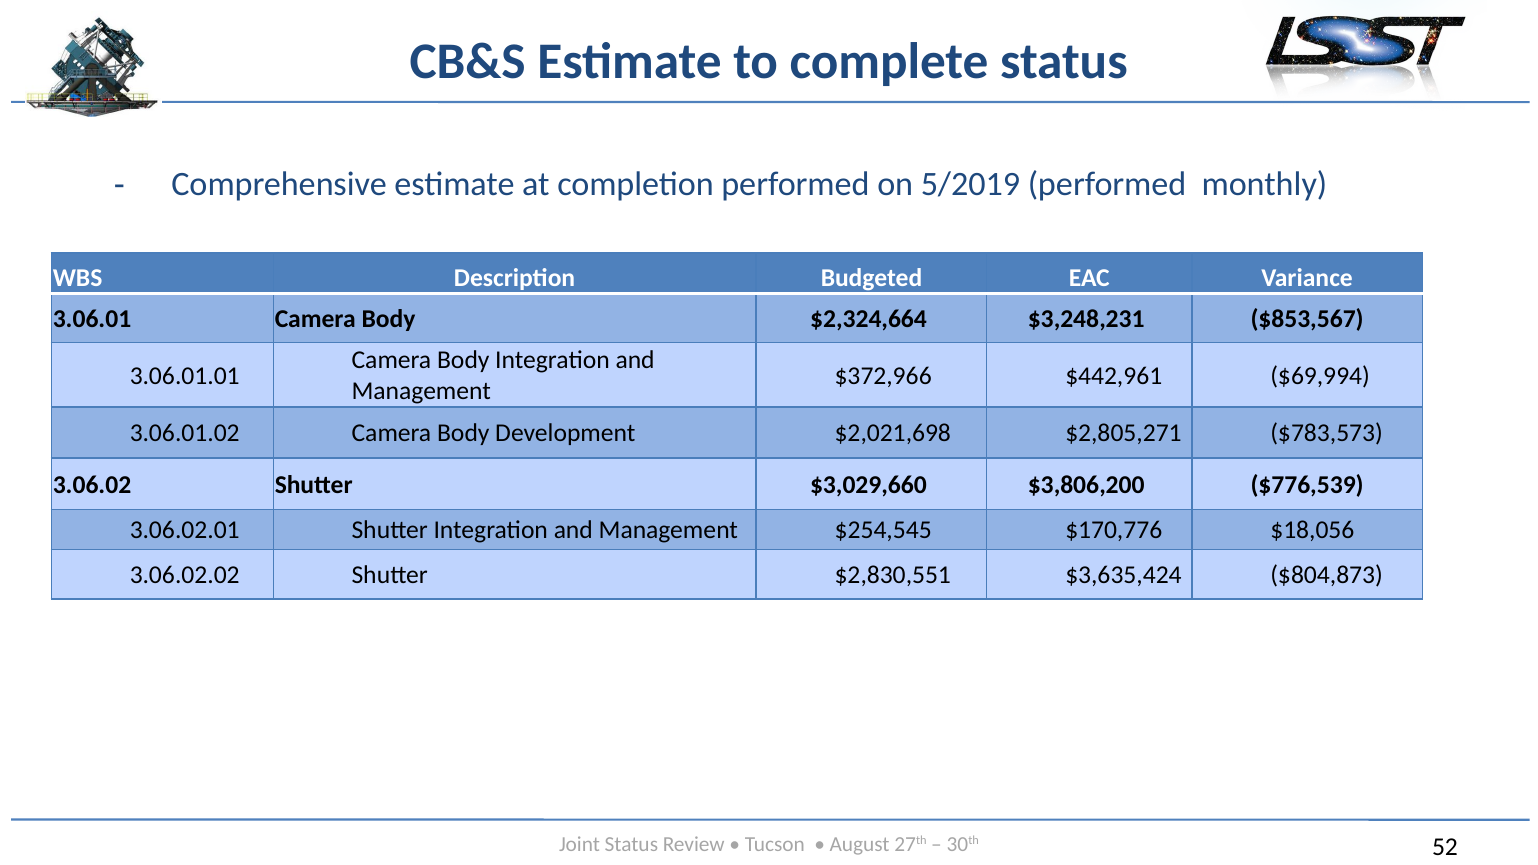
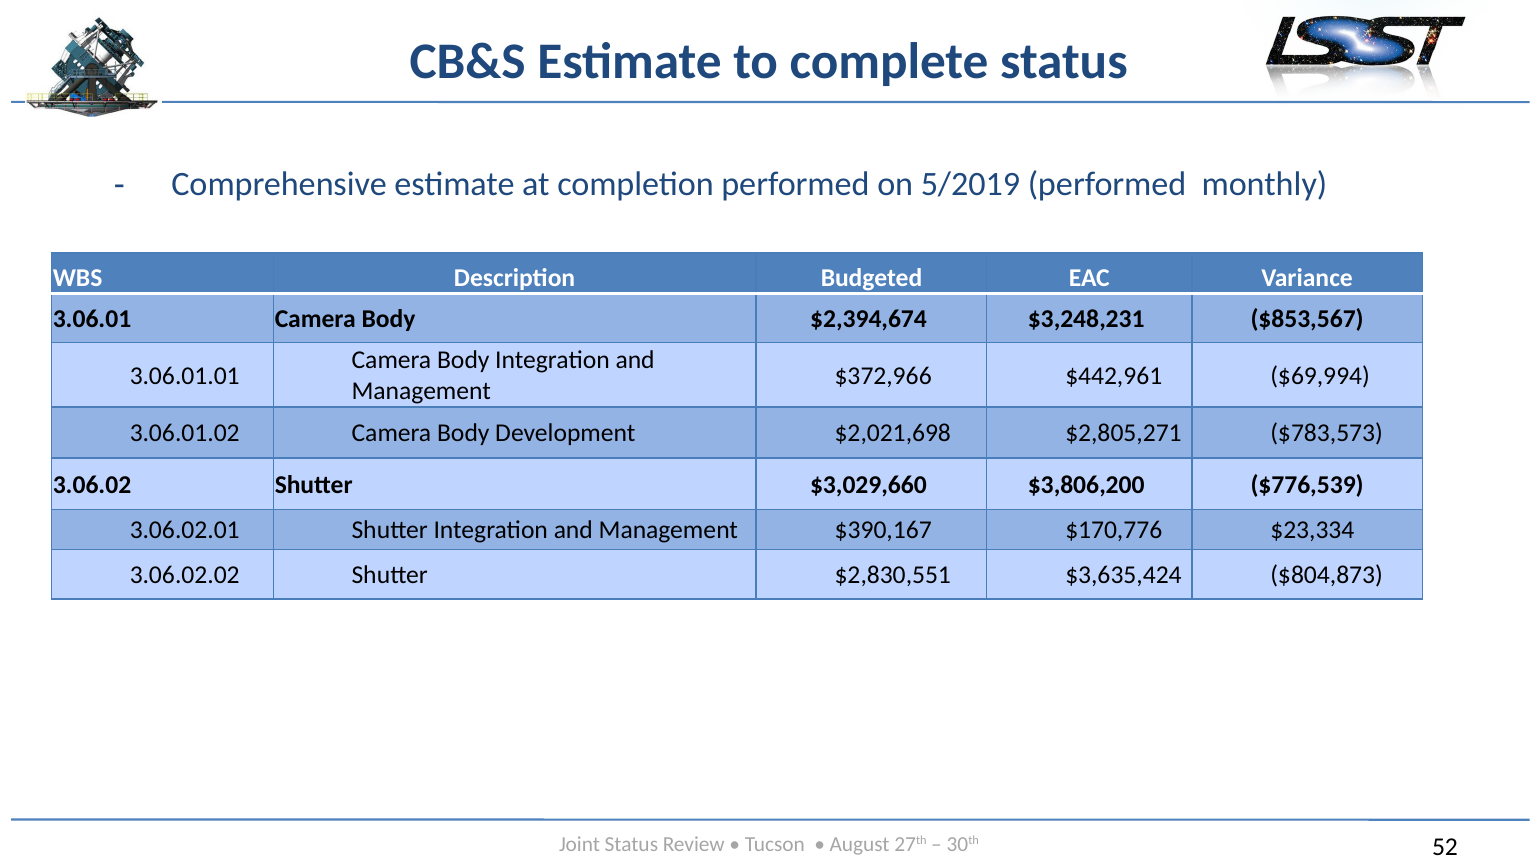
$2,324,664: $2,324,664 -> $2,394,674 (869, 319)
$254,545: $254,545 -> $390,167 (883, 531)
$18,056: $18,056 -> $23,334 (1312, 531)
